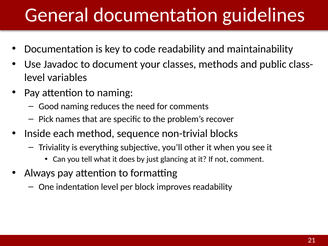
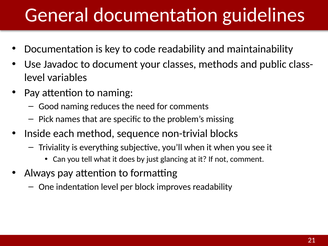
recover: recover -> missing (220, 119)
you’ll other: other -> when (194, 147)
